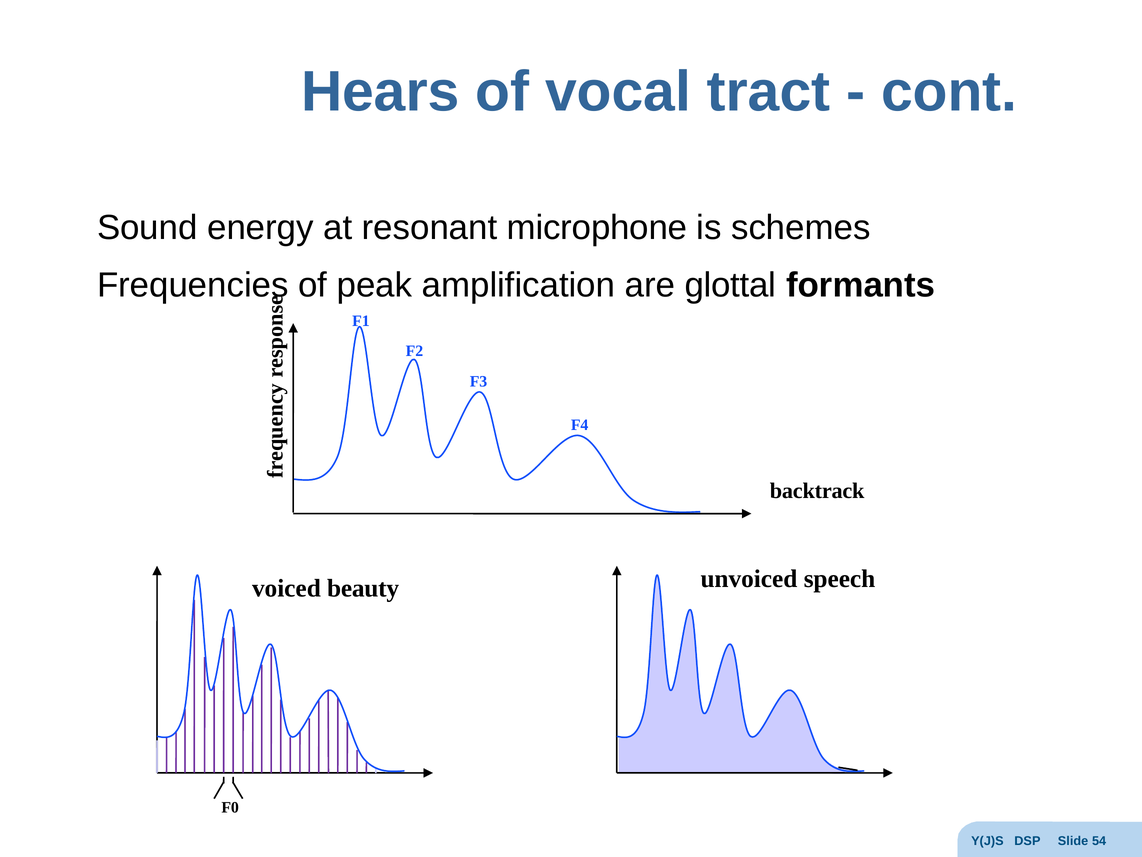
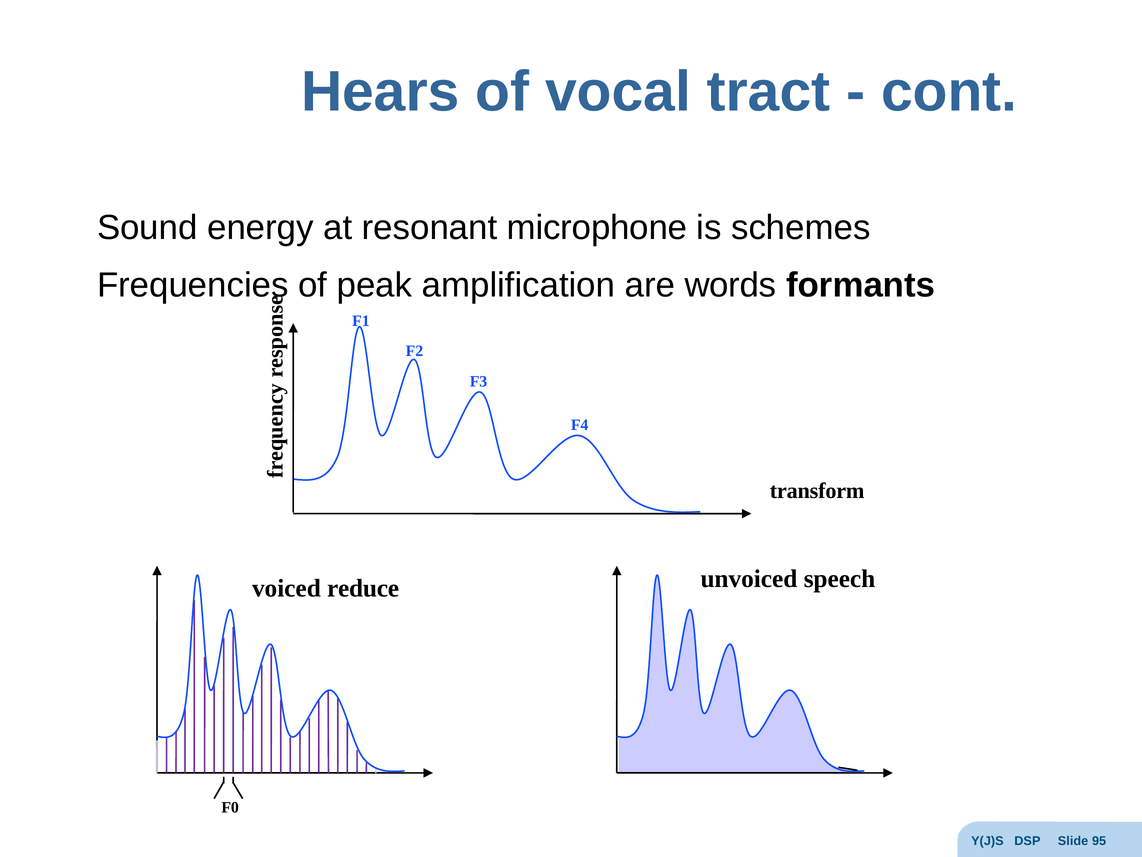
glottal: glottal -> words (730, 285)
backtrack: backtrack -> transform (817, 490)
beauty: beauty -> reduce (363, 588)
54: 54 -> 95 (1099, 841)
